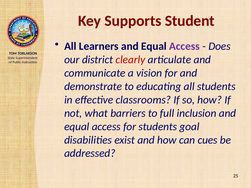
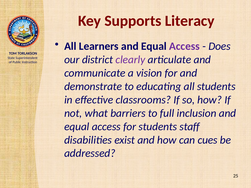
Student: Student -> Literacy (190, 21)
clearly colour: red -> purple (130, 60)
goal: goal -> staff (190, 127)
